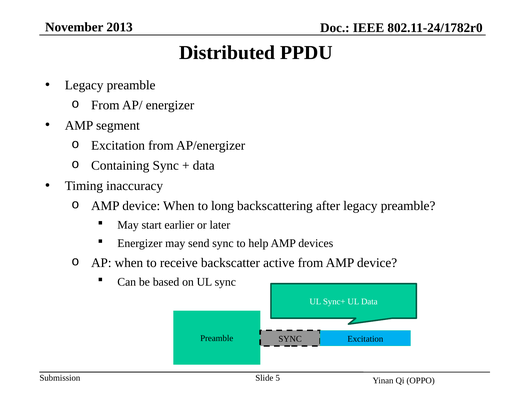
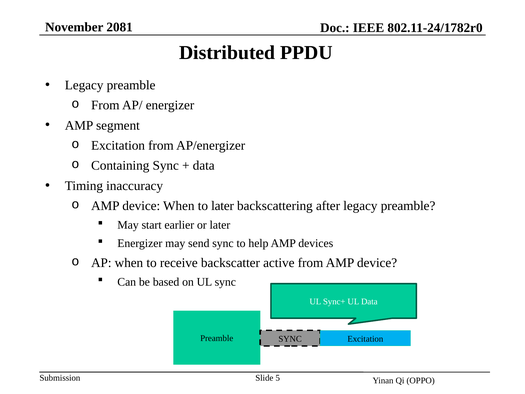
2013: 2013 -> 2081 (120, 27)
to long: long -> later (223, 206)
